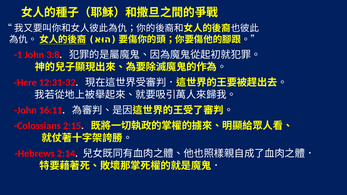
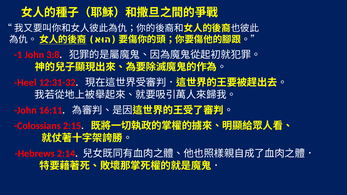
Here: Here -> Heel (25, 83)
